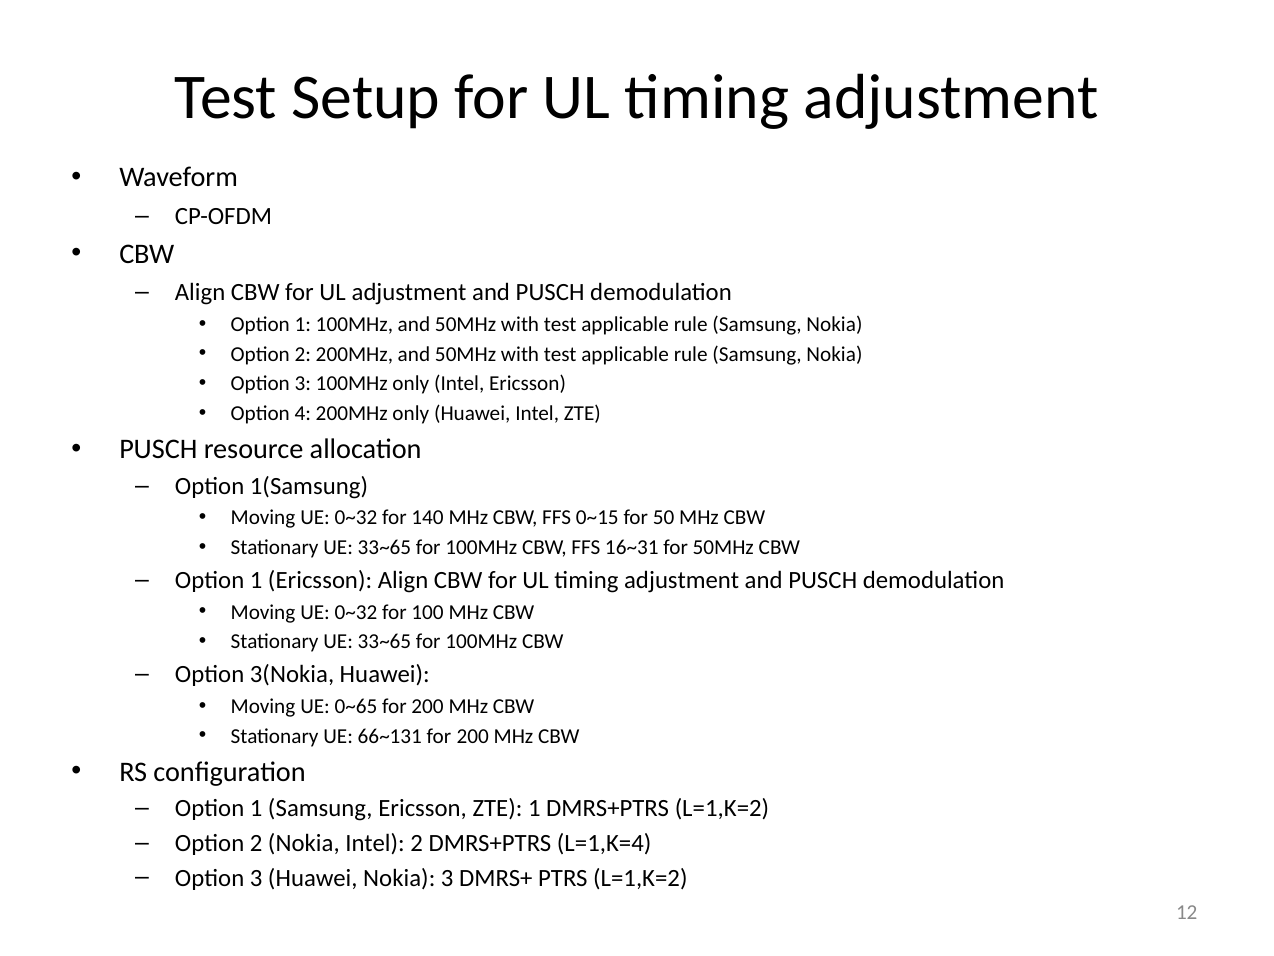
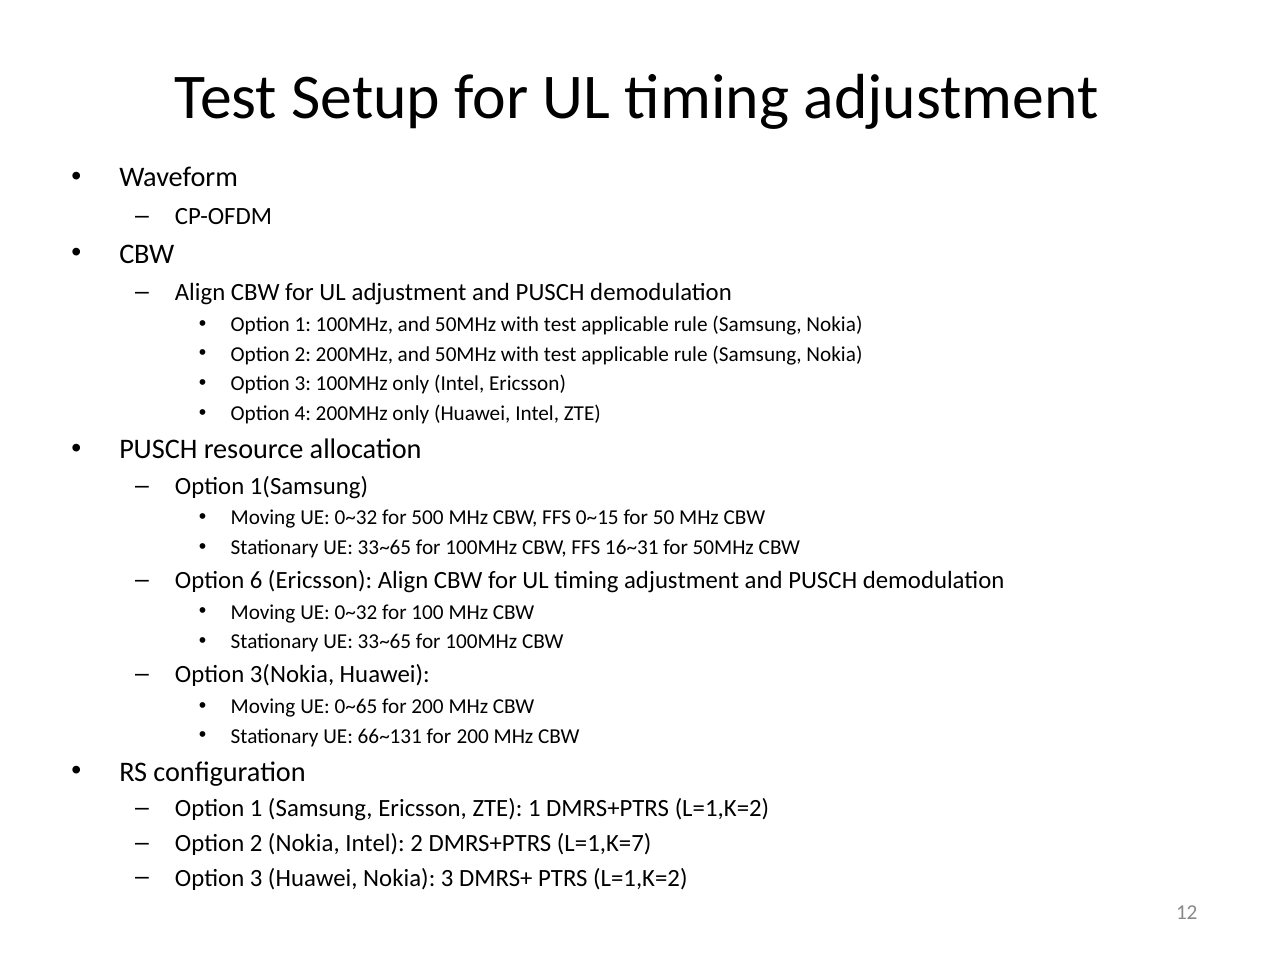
140: 140 -> 500 (428, 517)
1: 1 -> 6 (256, 580)
L=1,K=4: L=1,K=4 -> L=1,K=7 (604, 843)
